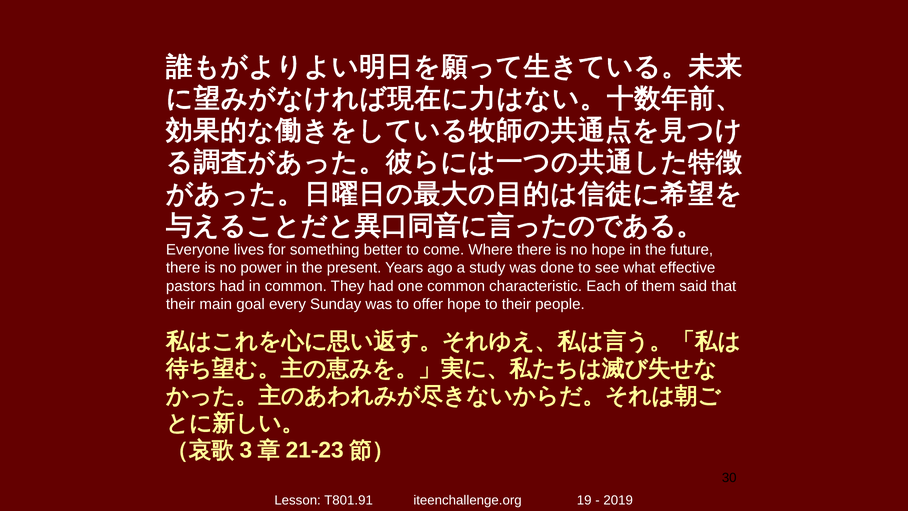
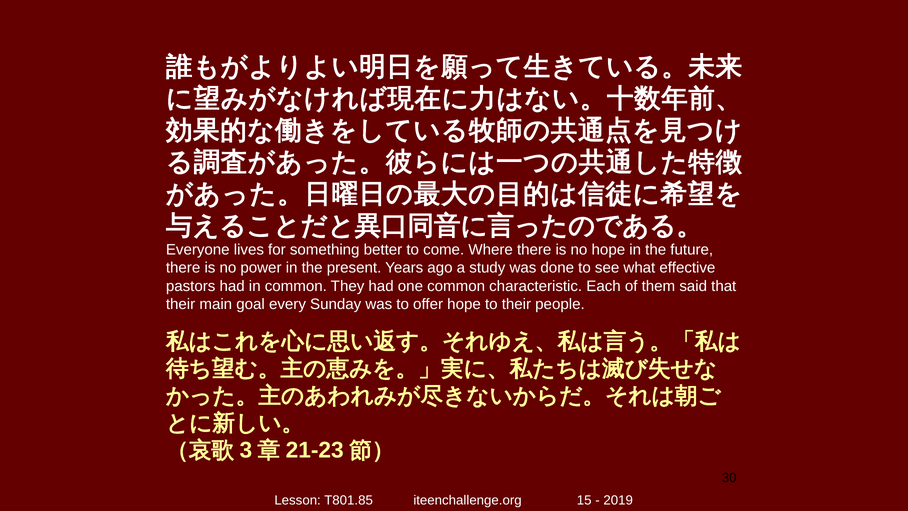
T801.91: T801.91 -> T801.85 (349, 500)
19: 19 -> 15 (584, 500)
